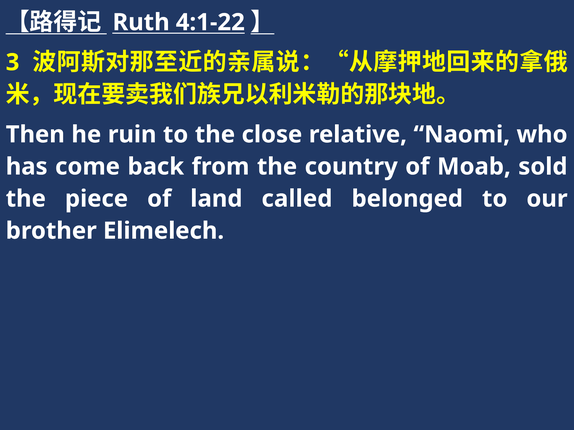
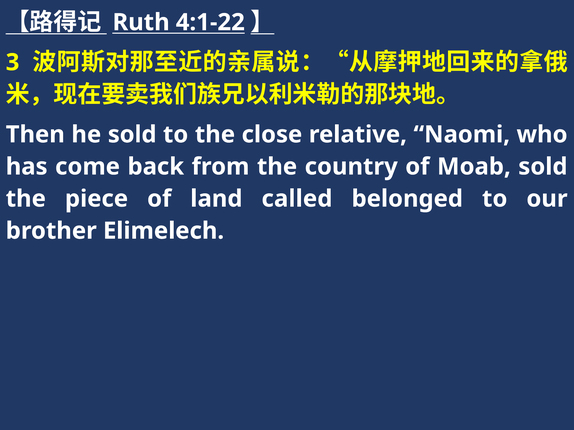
he ruin: ruin -> sold (132, 135)
